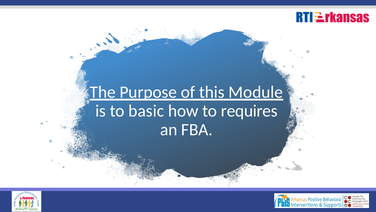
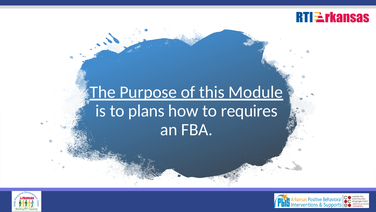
basic: basic -> plans (146, 111)
